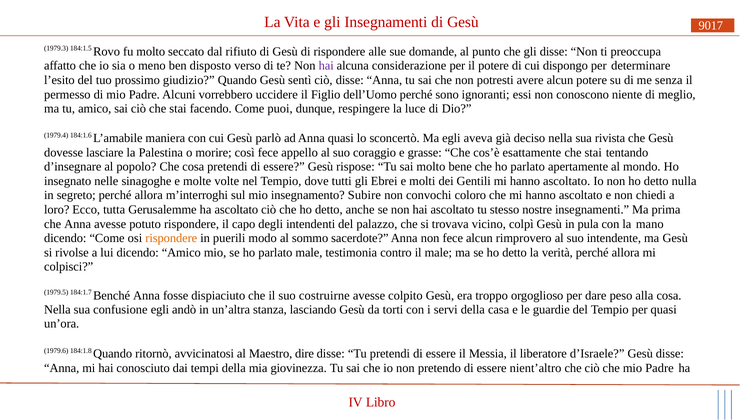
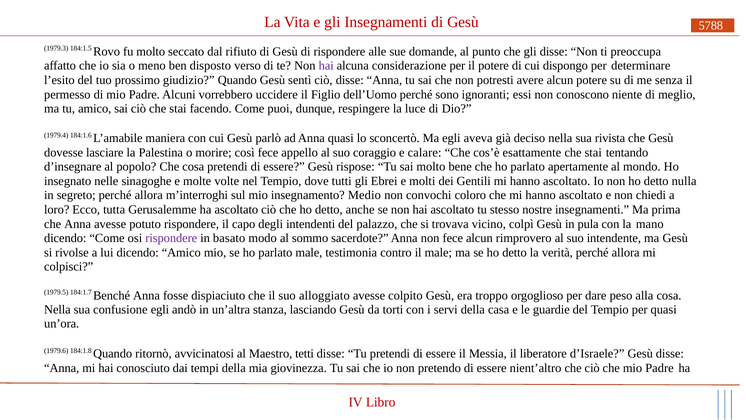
9017: 9017 -> 5788 (711, 26)
grasse: grasse -> calare (425, 153)
Subire: Subire -> Medio (364, 195)
rispondere colour: orange -> purple (171, 238)
puerili: puerili -> basato (229, 238)
costruirne: costruirne -> alloggiato (324, 296)
dire: dire -> tetti (305, 354)
